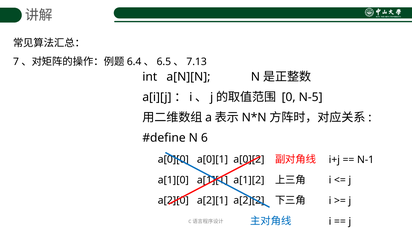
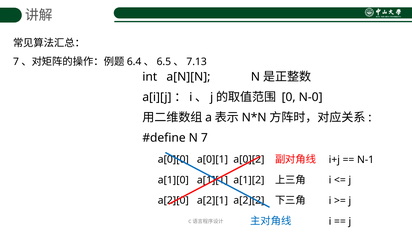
N-5: N-5 -> N-0 (311, 97)
N 6: 6 -> 7 (204, 138)
